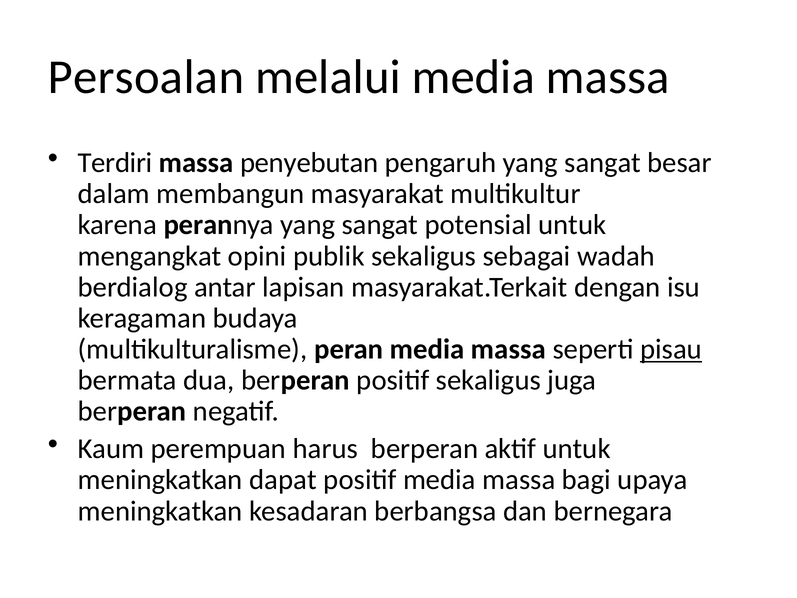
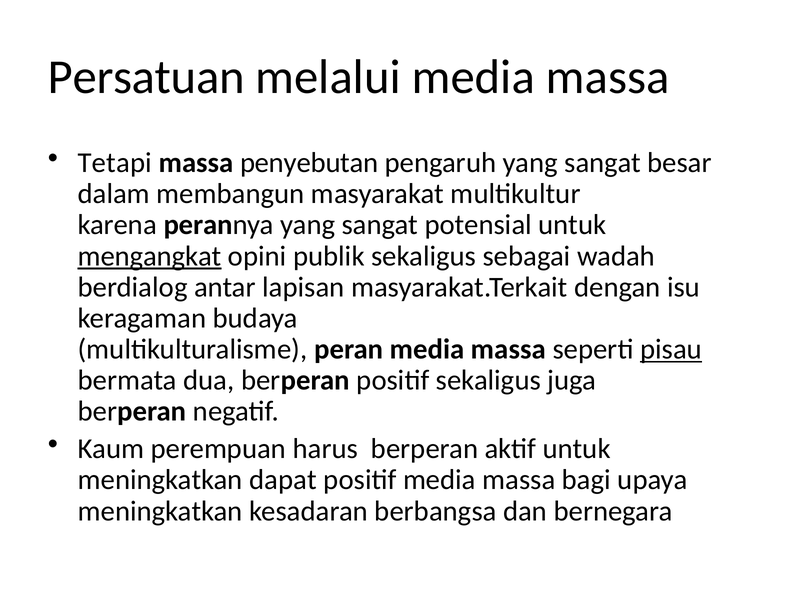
Persoalan: Persoalan -> Persatuan (146, 77)
Terdiri: Terdiri -> Tetapi (115, 163)
mengangkat underline: none -> present (150, 256)
